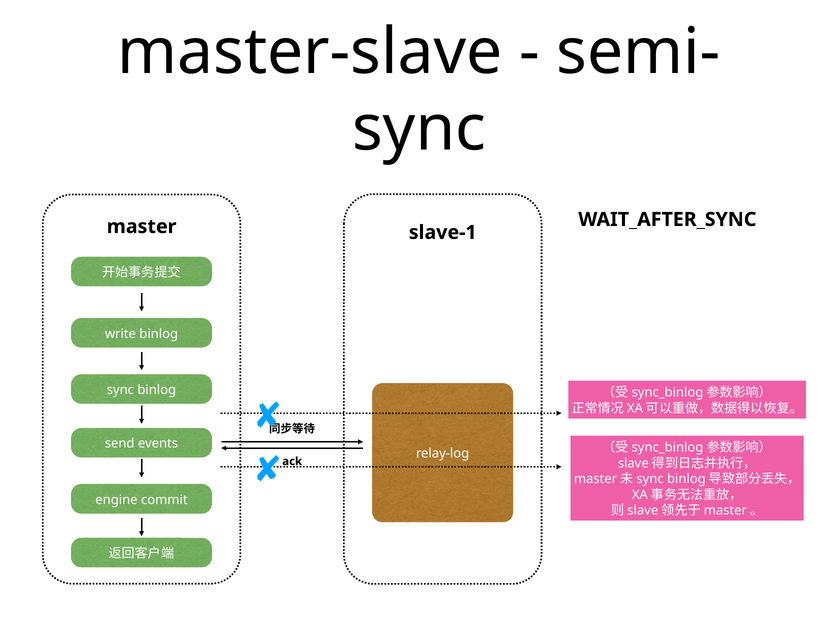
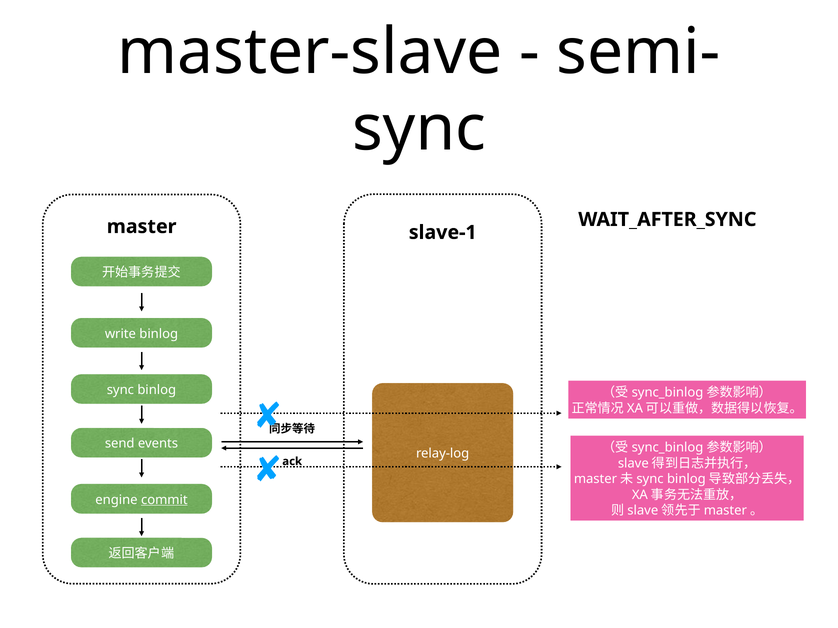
commit underline: none -> present (164, 500)
